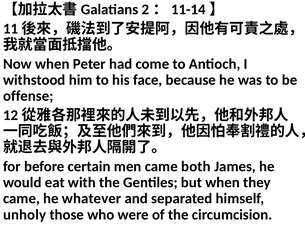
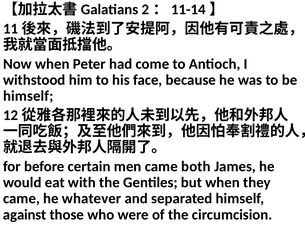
offense: offense -> himself (28, 96)
unholy: unholy -> against (25, 214)
